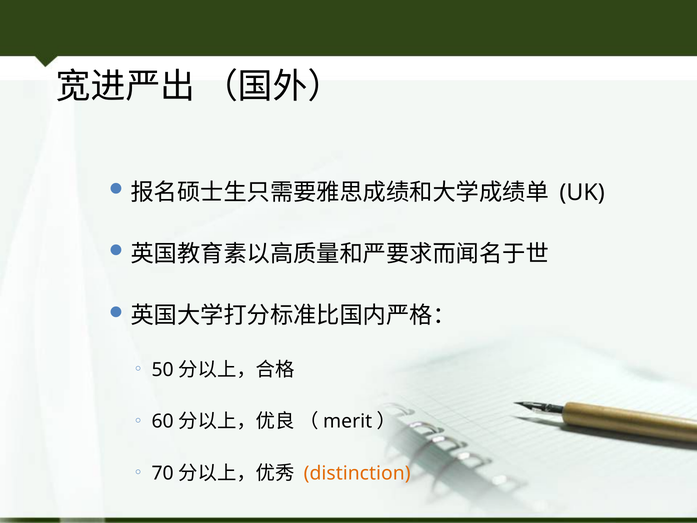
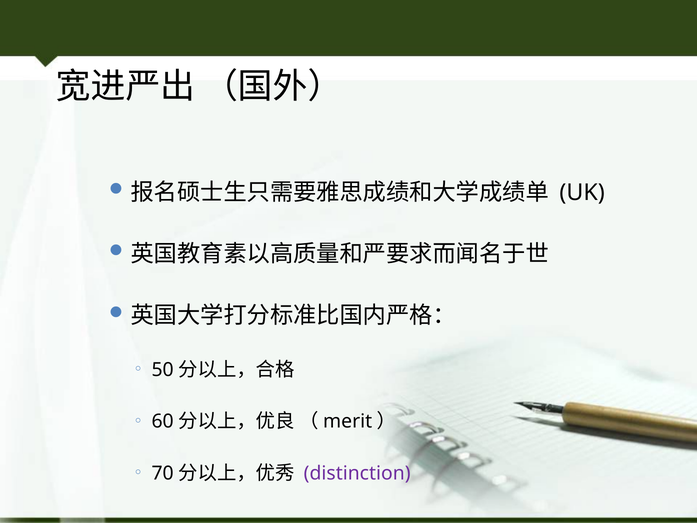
distinction colour: orange -> purple (357, 473)
